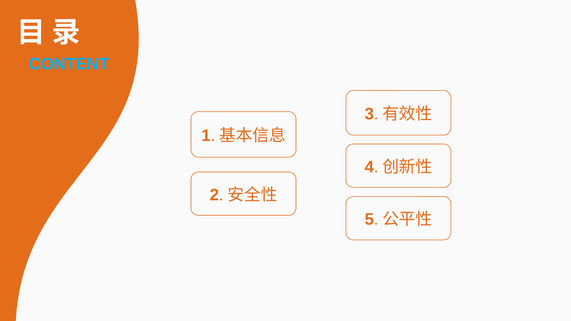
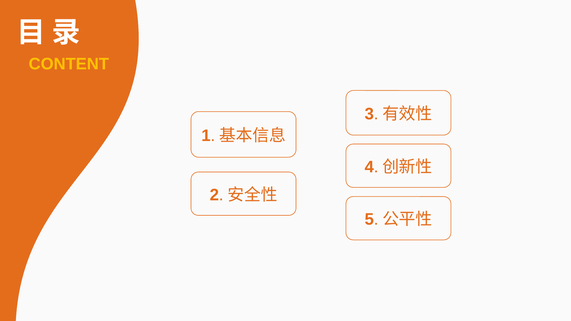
CONTENT colour: light blue -> yellow (69, 64)
